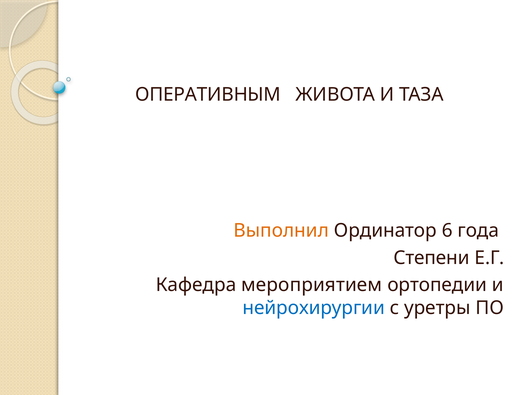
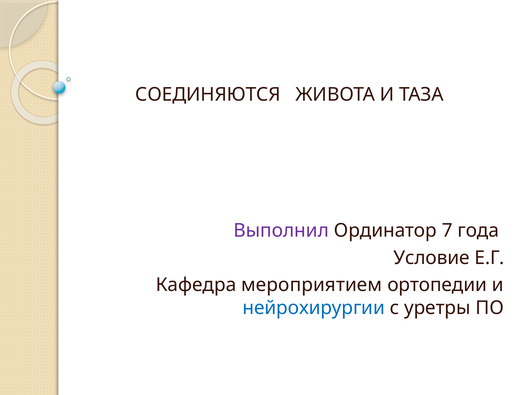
ОПЕРАТИВНЫМ: ОПЕРАТИВНЫМ -> СОЕДИНЯЮТСЯ (208, 95)
Выполнил colour: orange -> purple (281, 231)
6: 6 -> 7 (447, 231)
Степени: Степени -> Условие (432, 258)
